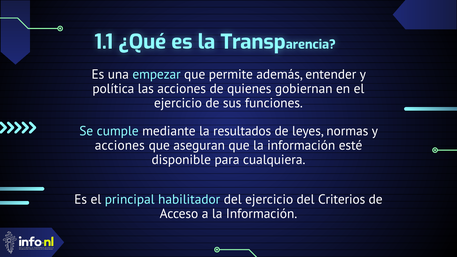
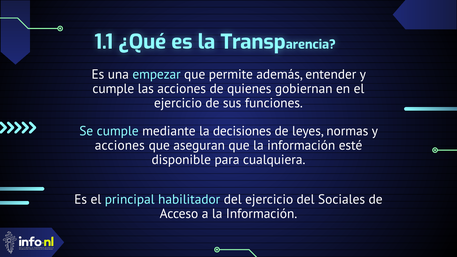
política: política -> cumple (113, 89)
resultados: resultados -> decisiones (242, 131)
Criterios: Criterios -> Sociales (342, 200)
